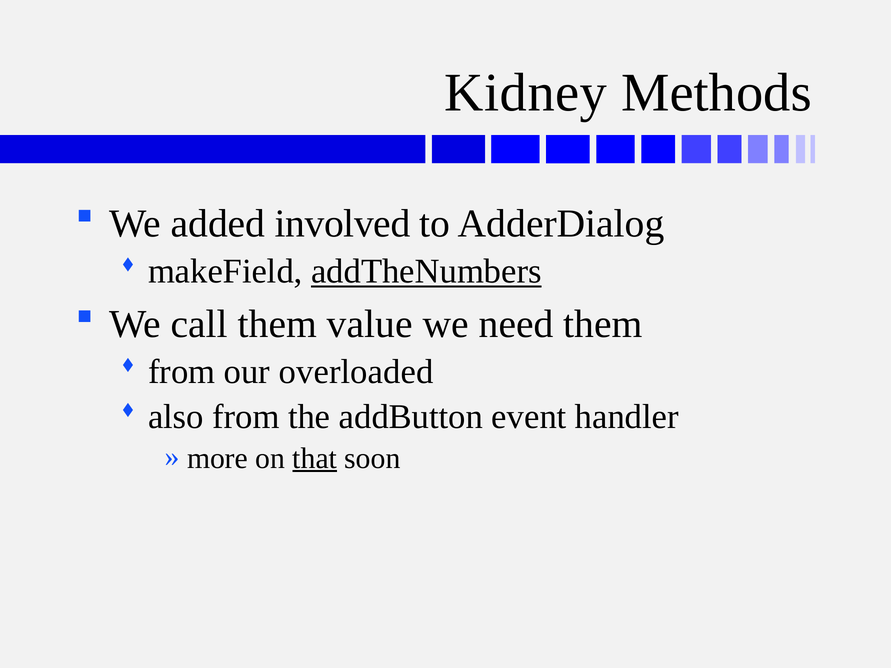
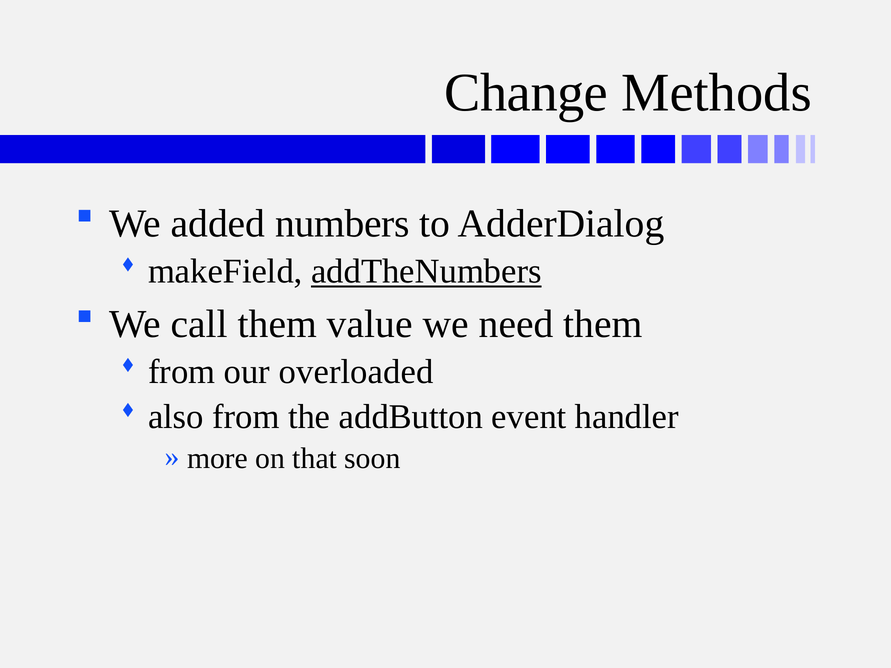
Kidney: Kidney -> Change (526, 93)
involved: involved -> numbers (342, 224)
that underline: present -> none (315, 458)
